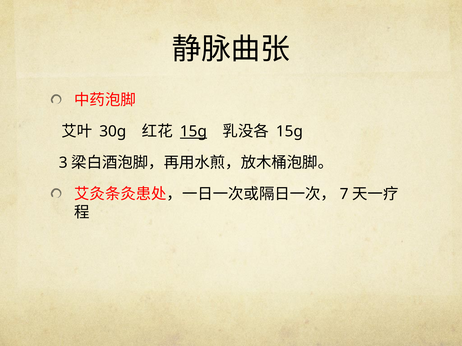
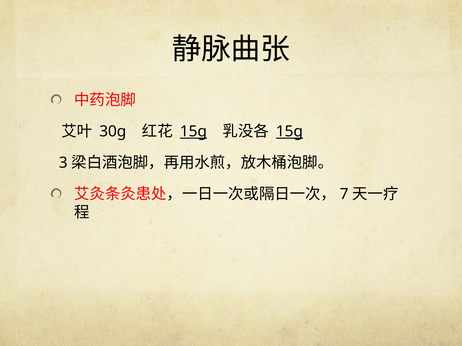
15g underline: none -> present (289, 132)
